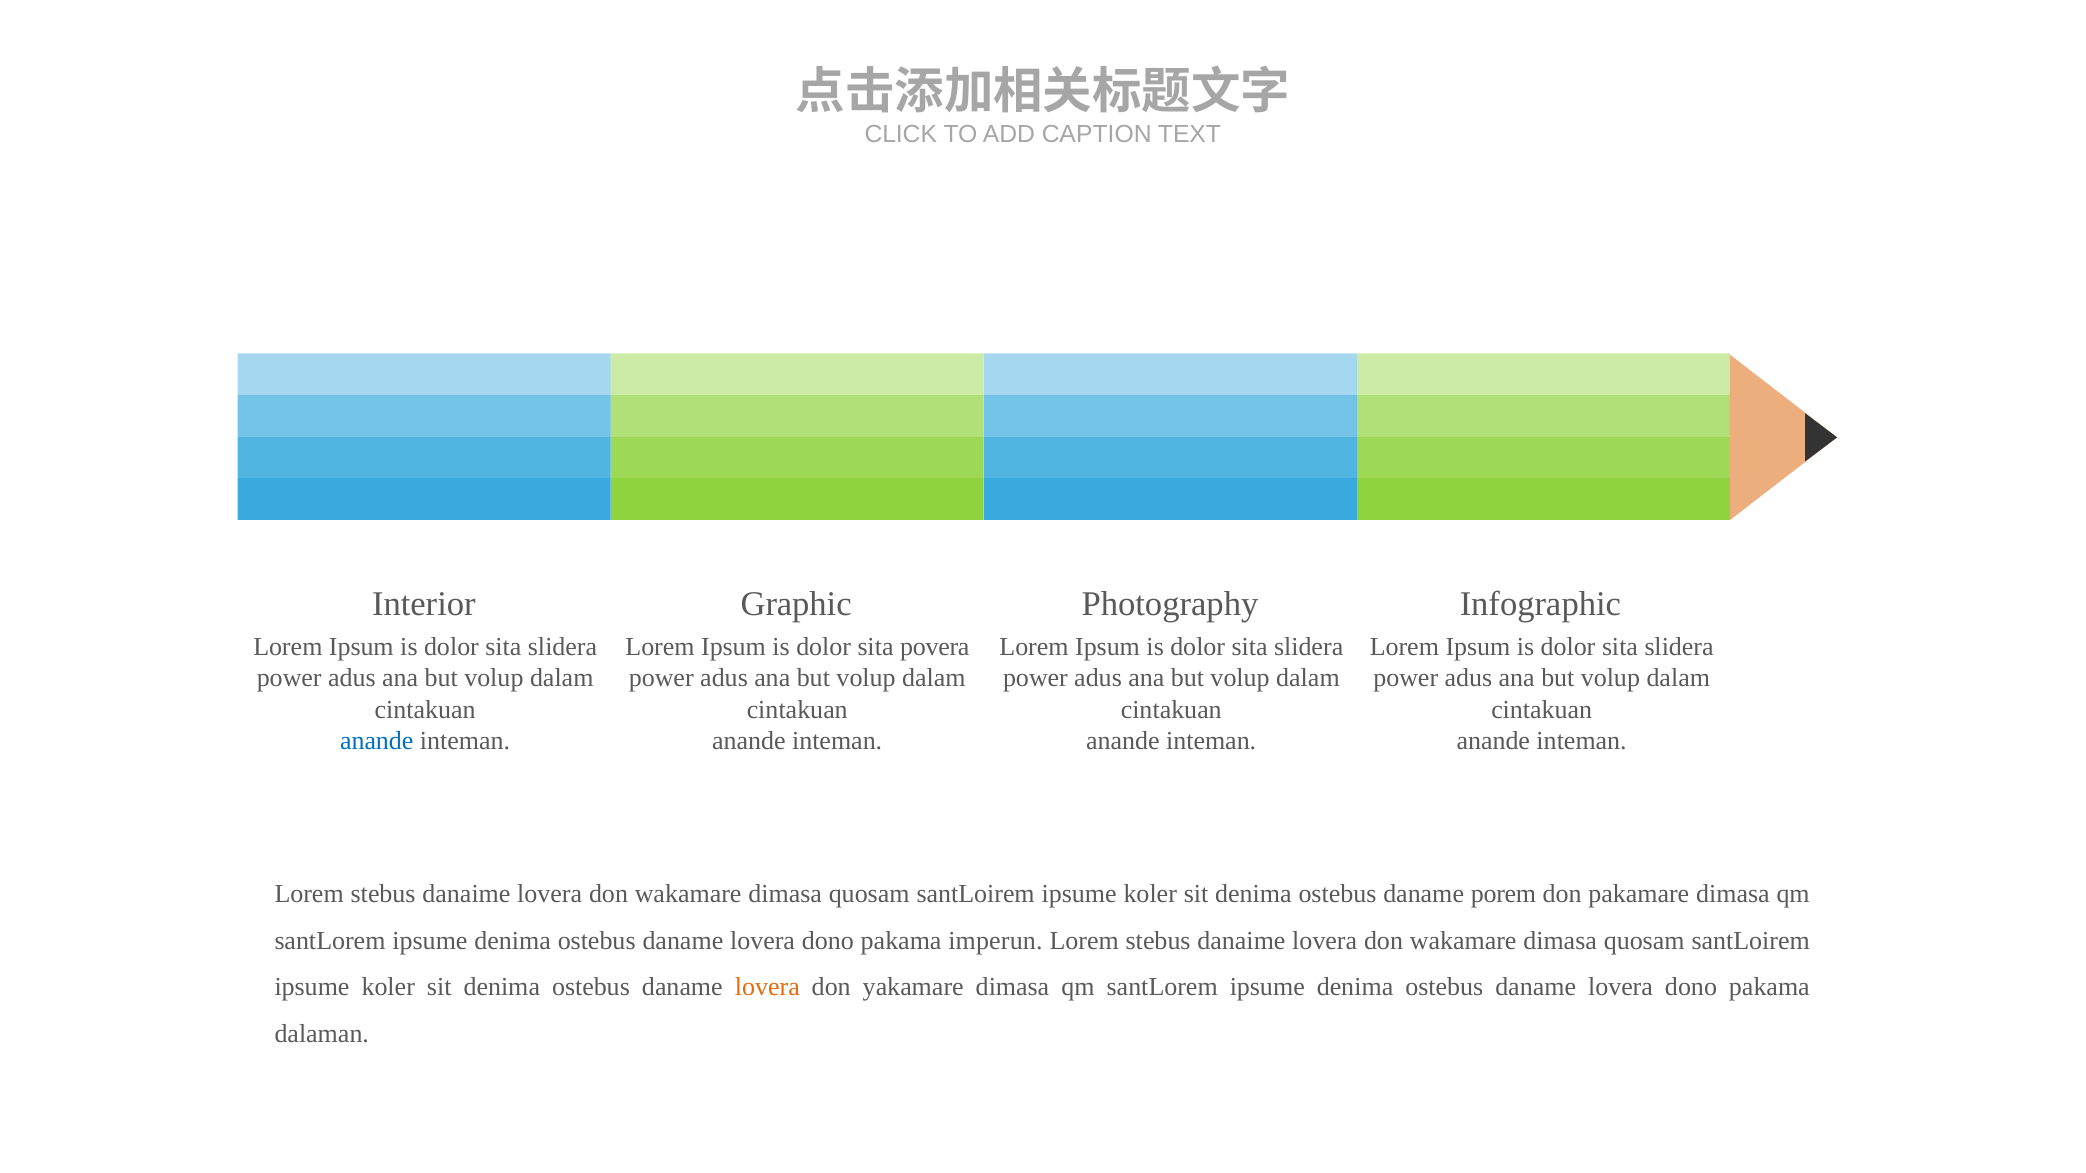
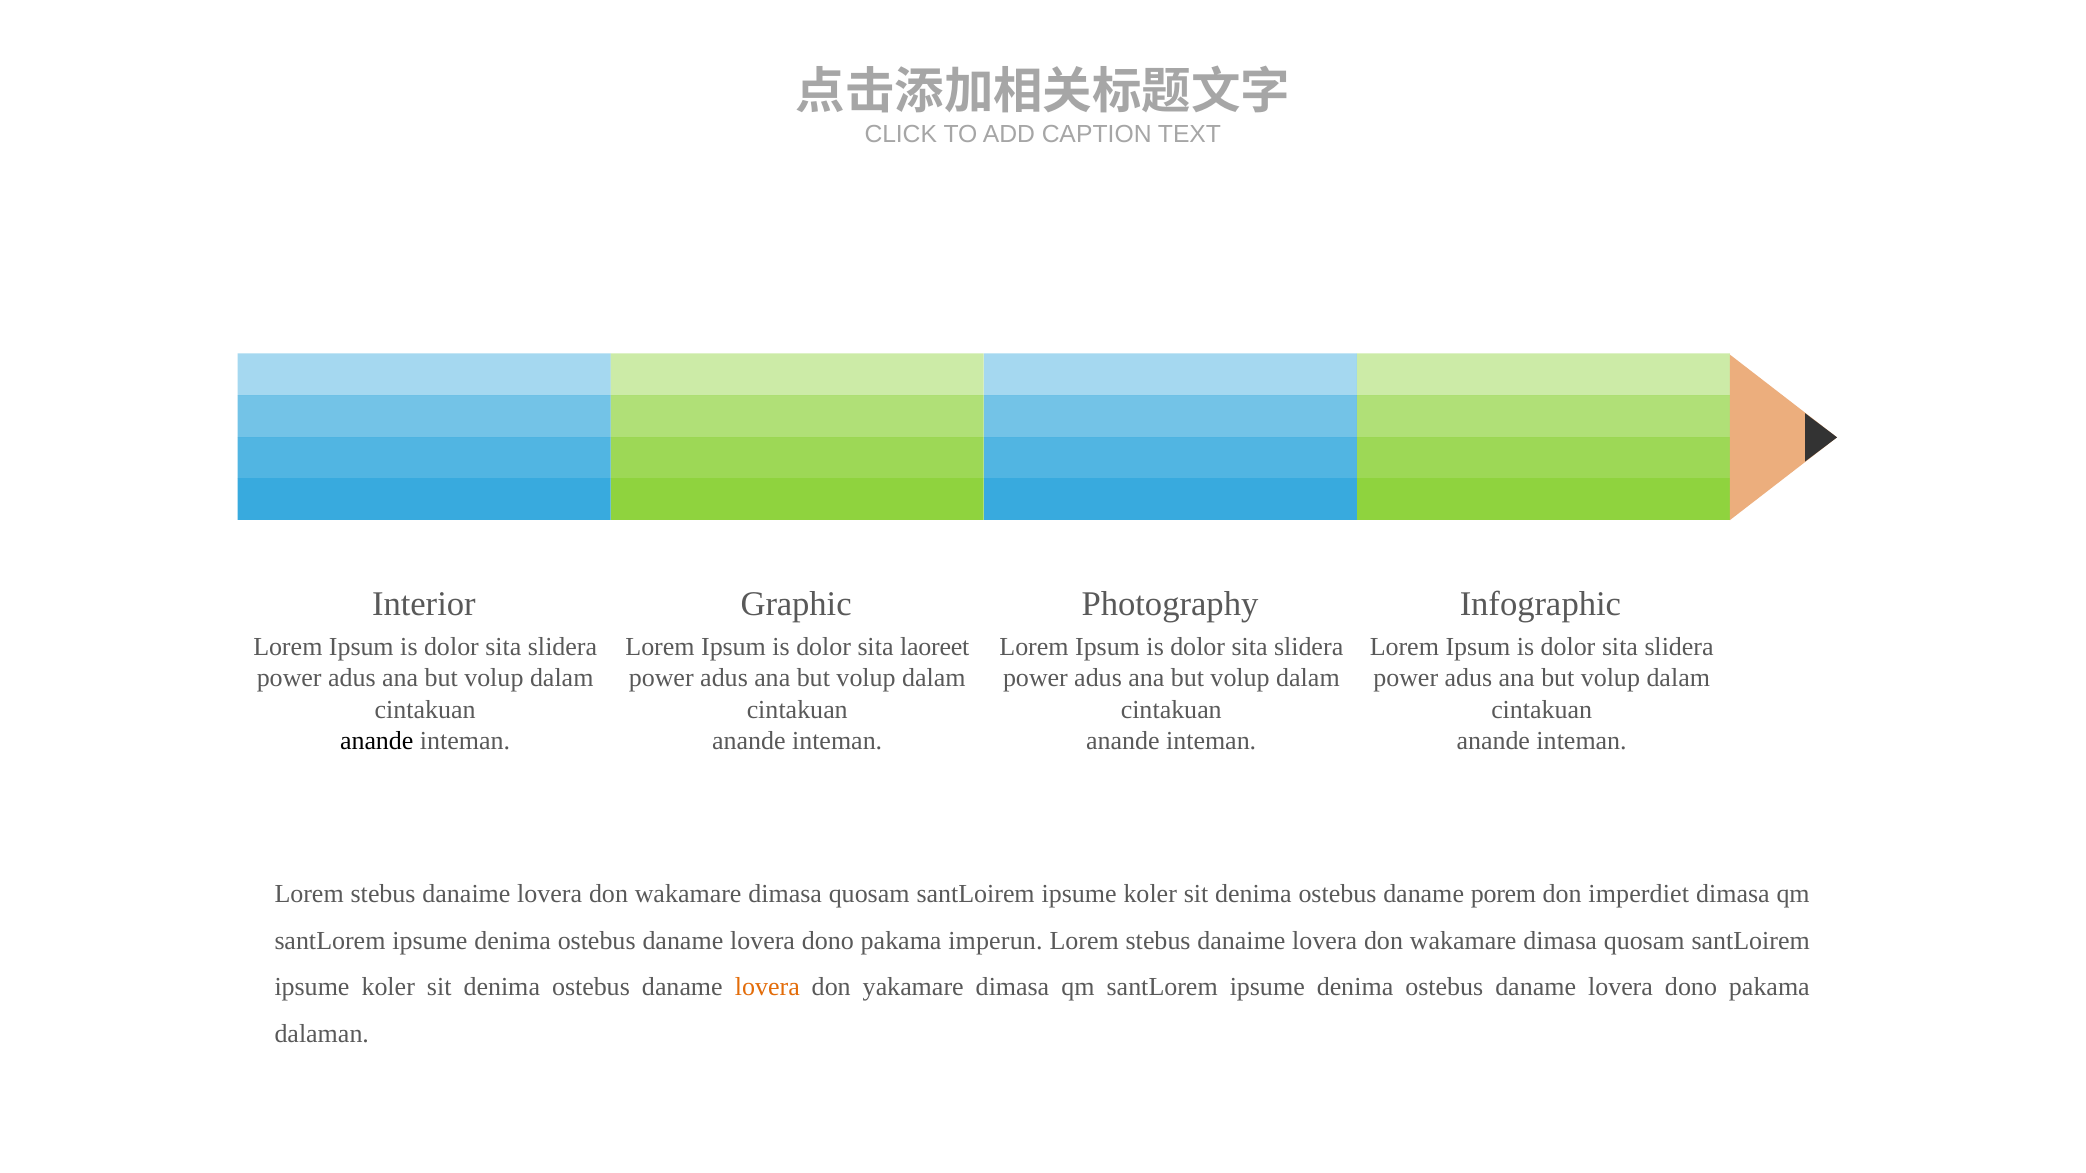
povera: povera -> laoreet (935, 647)
anande colour: blue -> black (377, 741)
pakamare: pakamare -> imperdiet (1639, 894)
